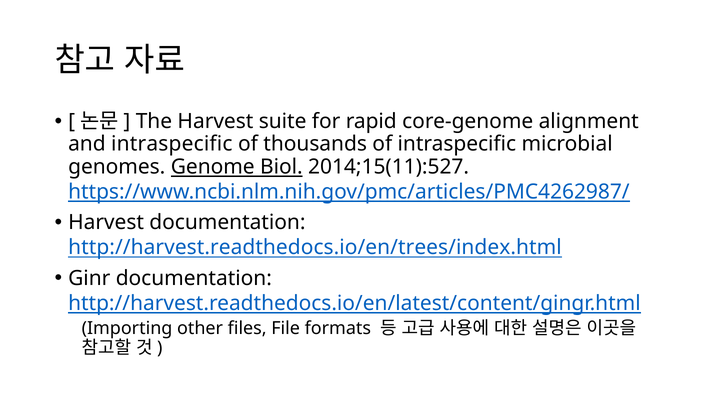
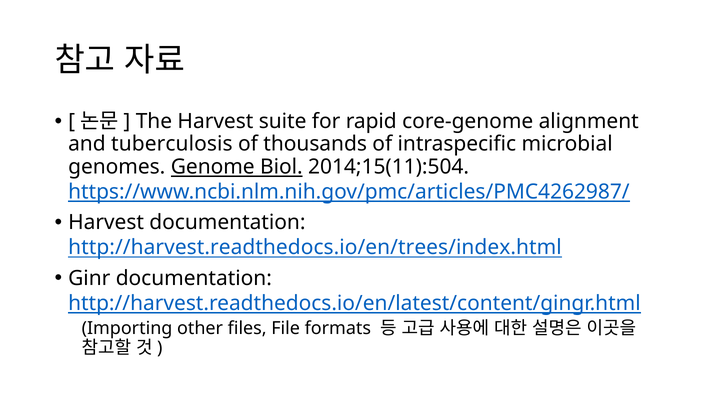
and intraspecific: intraspecific -> tuberculosis (172, 144)
2014;15(11):527: 2014;15(11):527 -> 2014;15(11):504 (389, 167)
